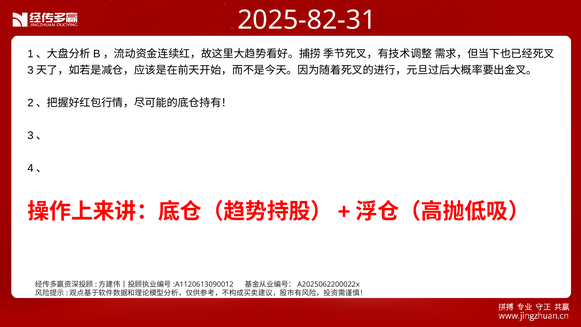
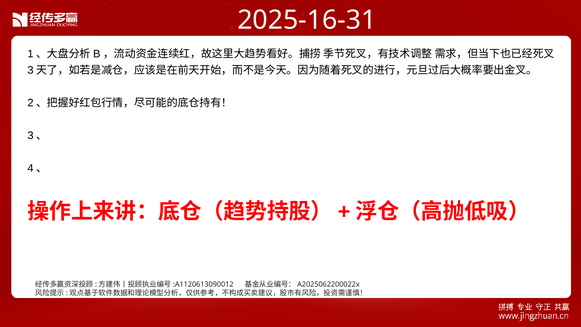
2025-82-31: 2025-82-31 -> 2025-16-31 (307, 20)
